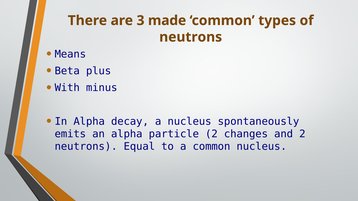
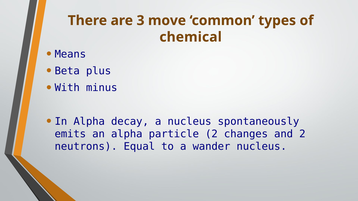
made: made -> move (167, 21)
neutrons: neutrons -> chemical (191, 37)
a common: common -> wander (211, 147)
